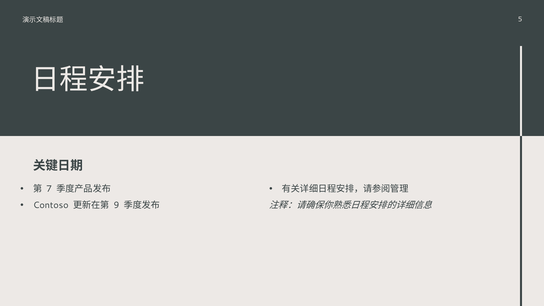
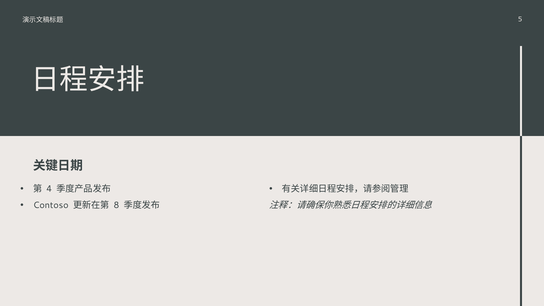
7: 7 -> 4 (49, 189)
9: 9 -> 8 (116, 205)
